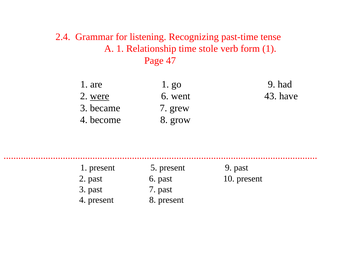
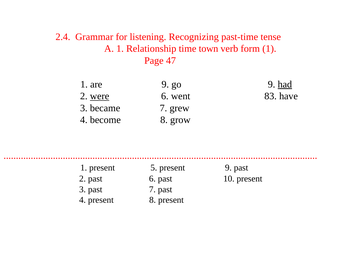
stole: stole -> town (209, 49)
are 1: 1 -> 9 (165, 84)
had underline: none -> present (285, 84)
43: 43 -> 83 (271, 96)
